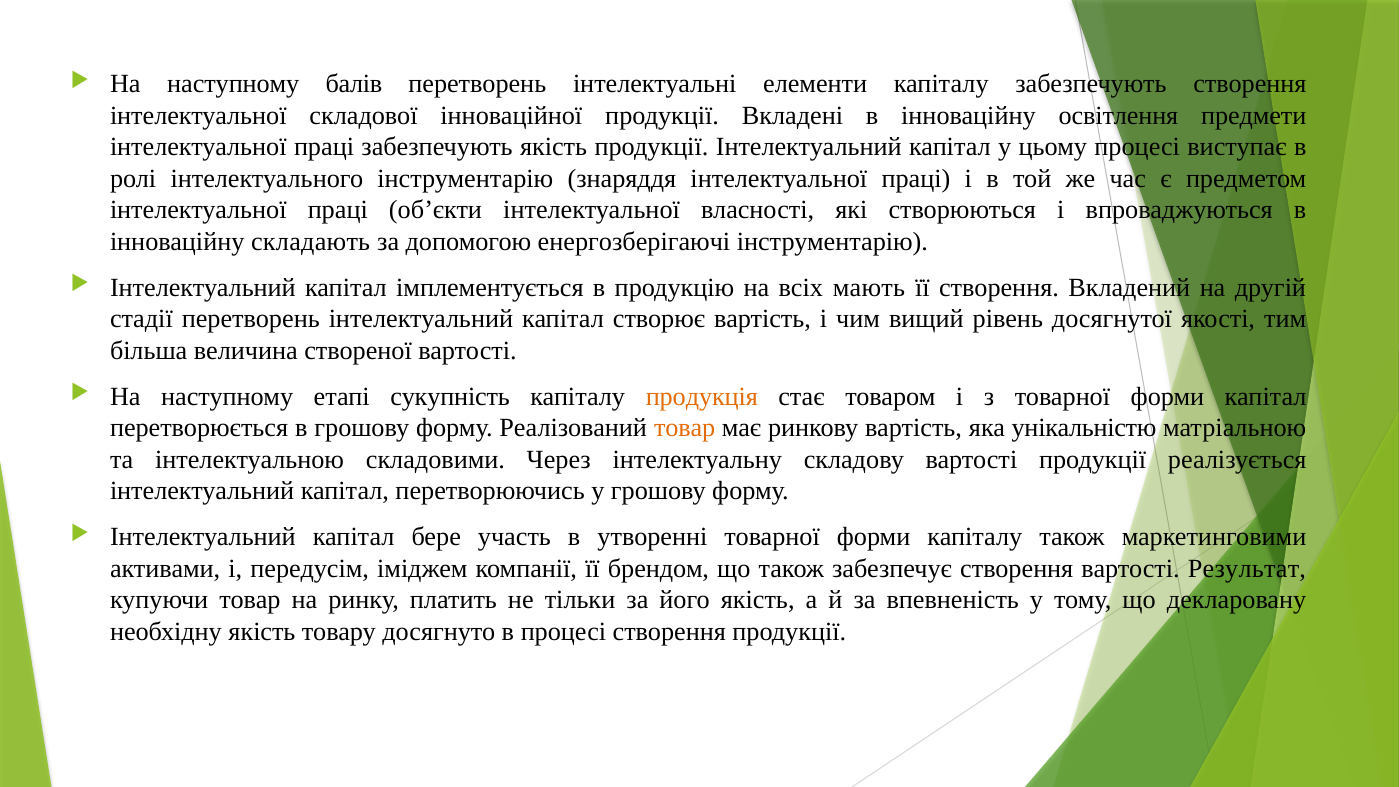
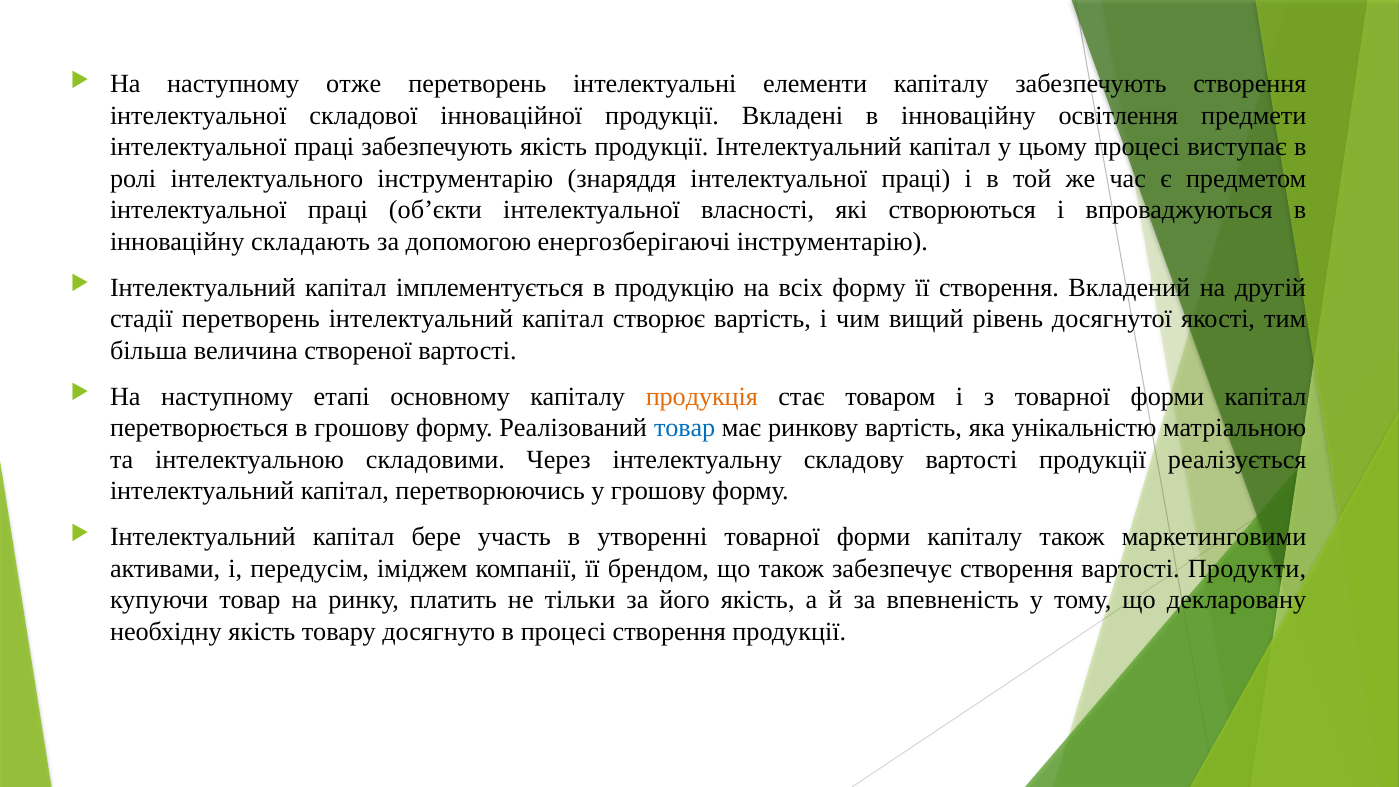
балів: балів -> отже (354, 84)
всіх мають: мають -> форму (869, 288)
сукупність: сукупність -> основному (450, 397)
товар colour: orange -> blue (685, 428)
Результат: Результат -> Продукти (1247, 569)
